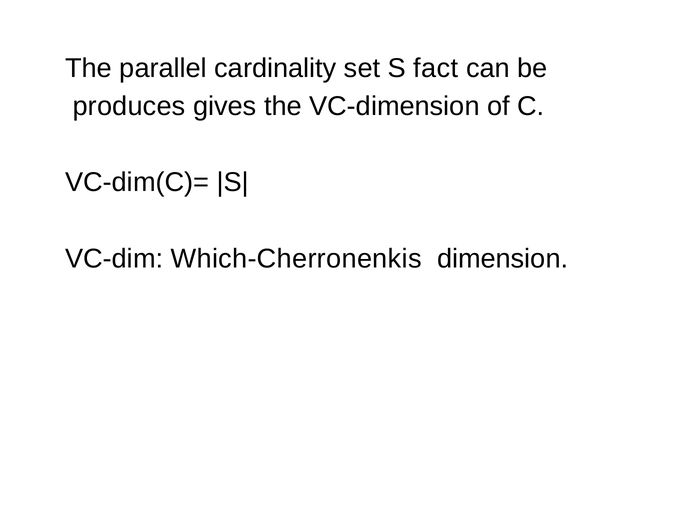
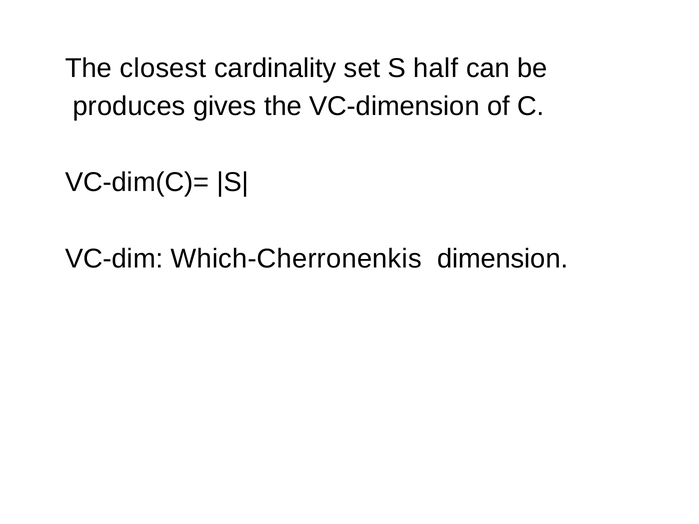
parallel: parallel -> closest (163, 68)
fact: fact -> half (436, 68)
